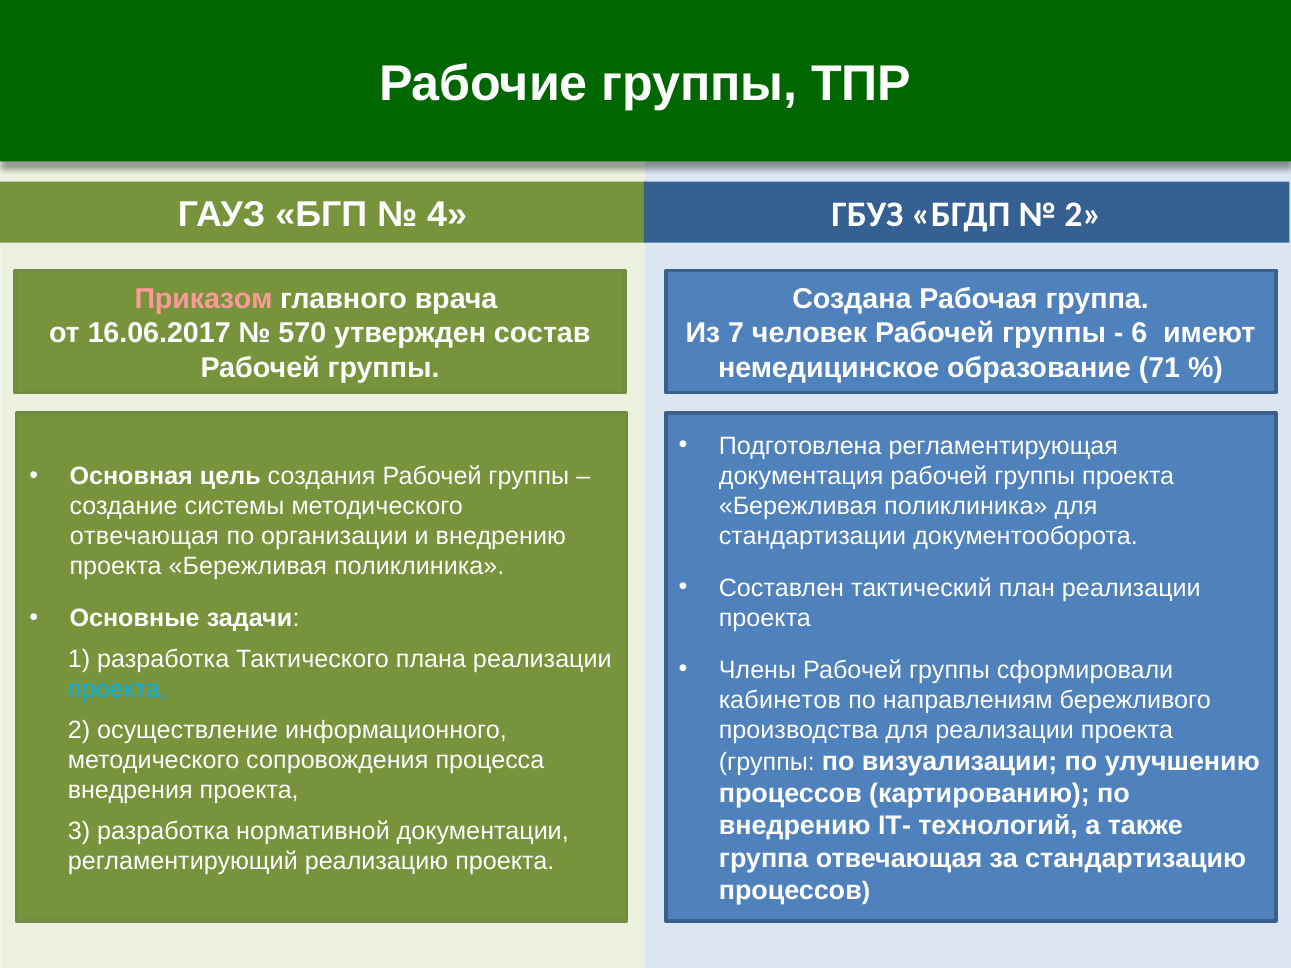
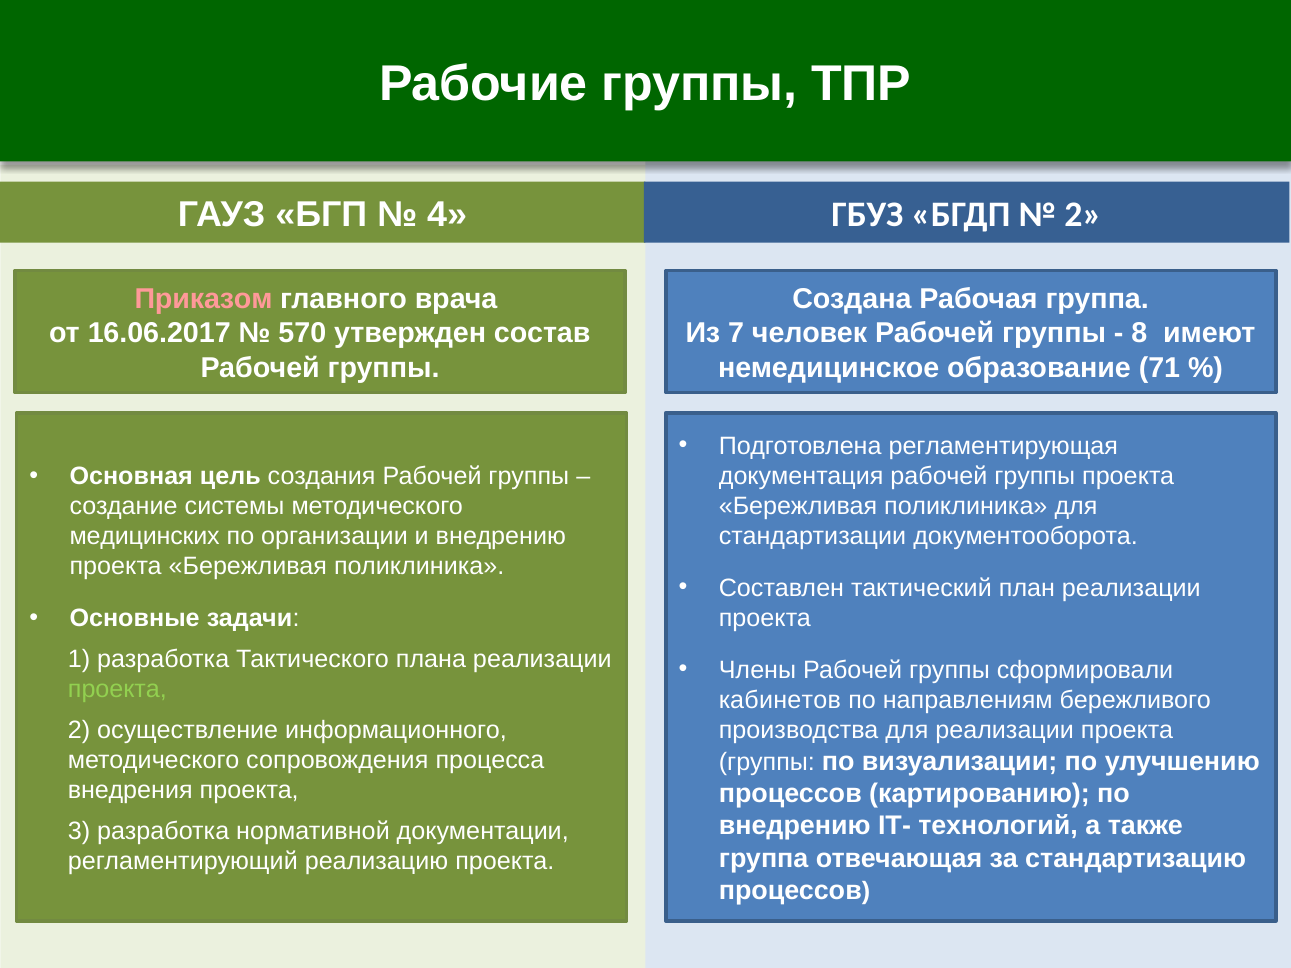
6: 6 -> 8 (1139, 334)
отвечающая: отвечающая -> медицинских (145, 536)
проекта colour: light blue -> light green (117, 689)
